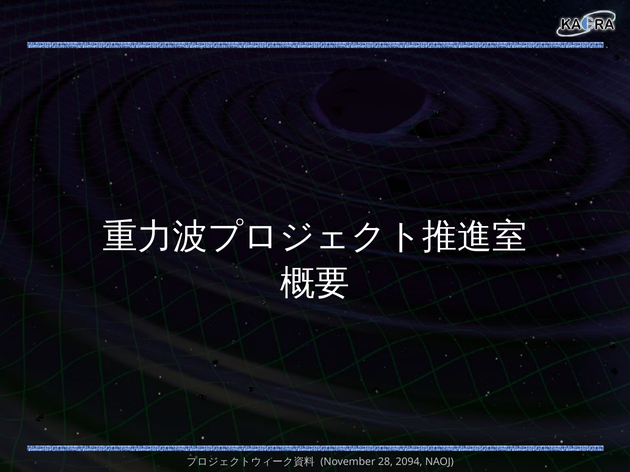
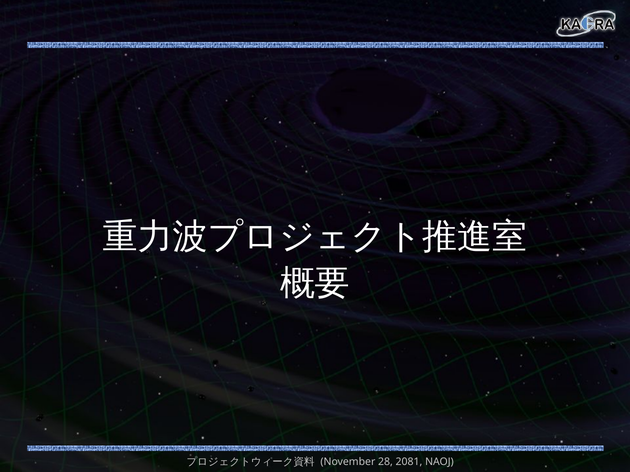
2094: 2094 -> 2081 (409, 462)
